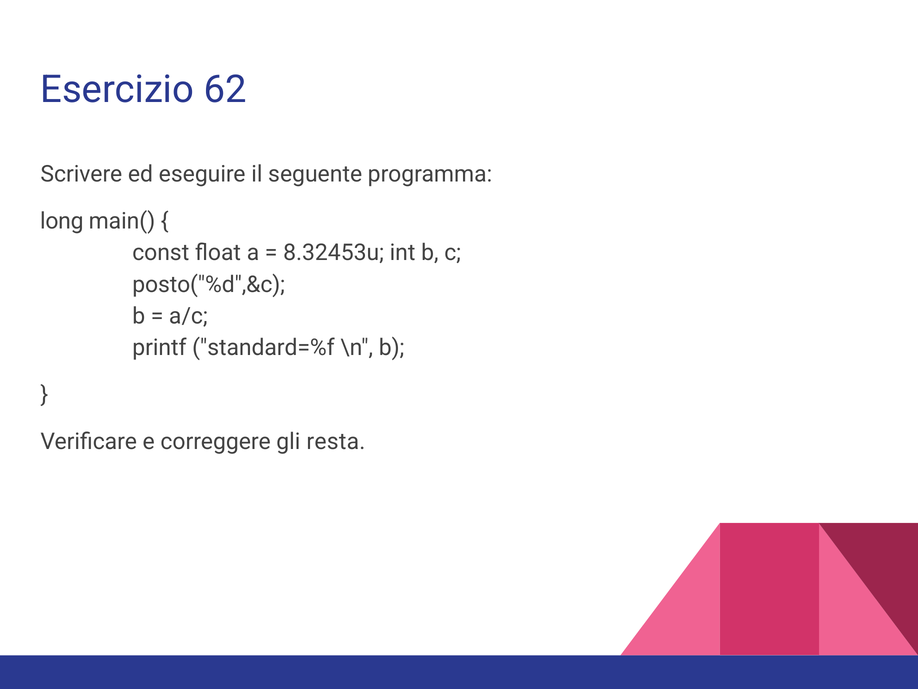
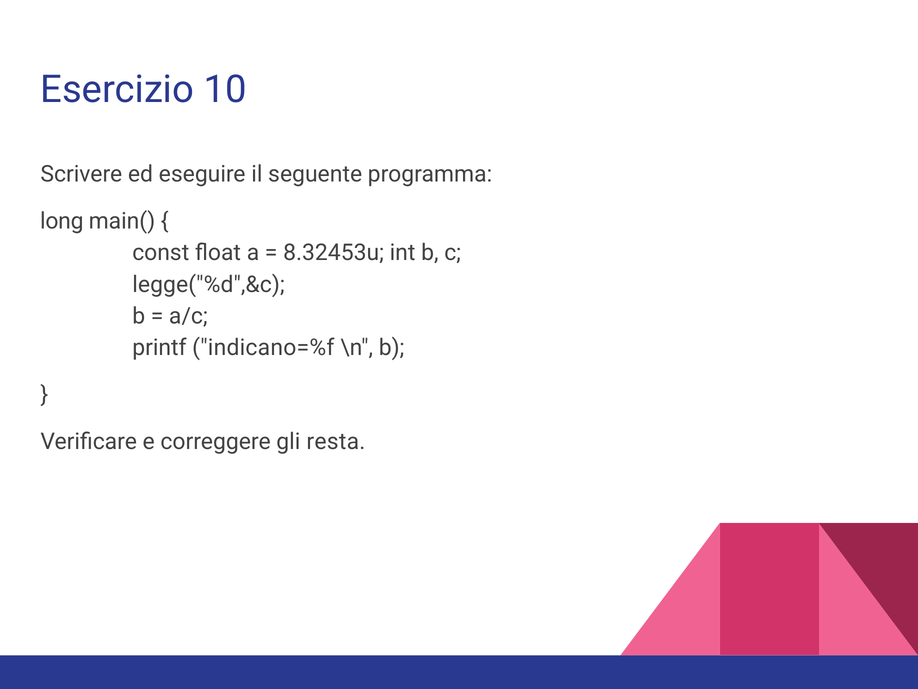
62: 62 -> 10 (225, 90)
posto("%d",&c: posto("%d",&c -> legge("%d",&c (209, 284)
standard=%f: standard=%f -> indicano=%f (263, 348)
